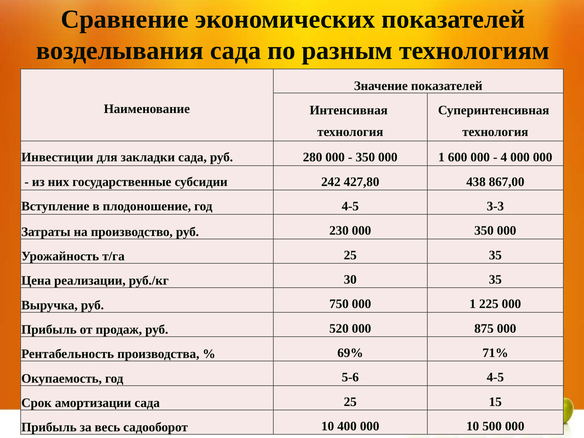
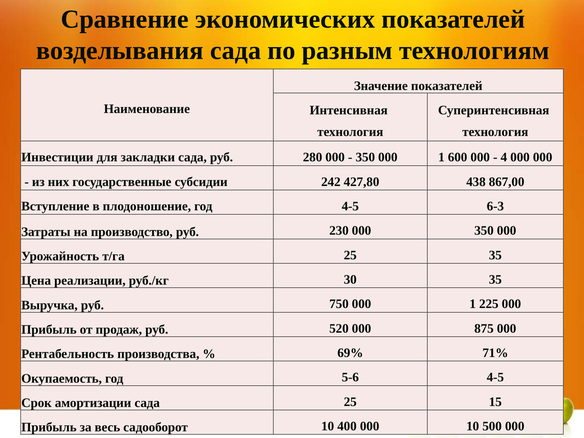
3-3: 3-3 -> 6-3 (495, 206)
